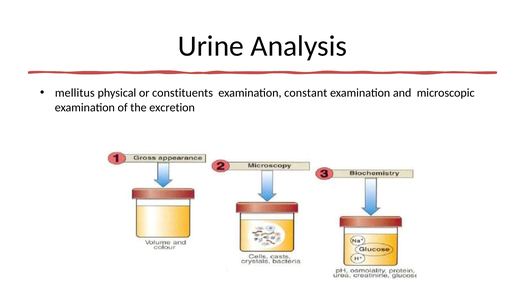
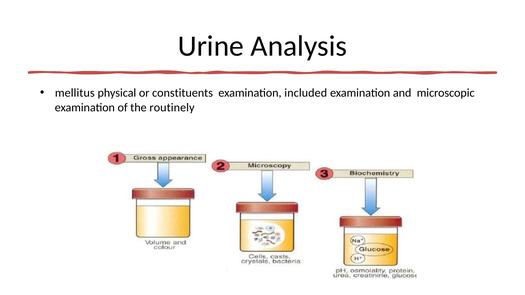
constant: constant -> included (306, 93)
excretion: excretion -> routinely (172, 108)
